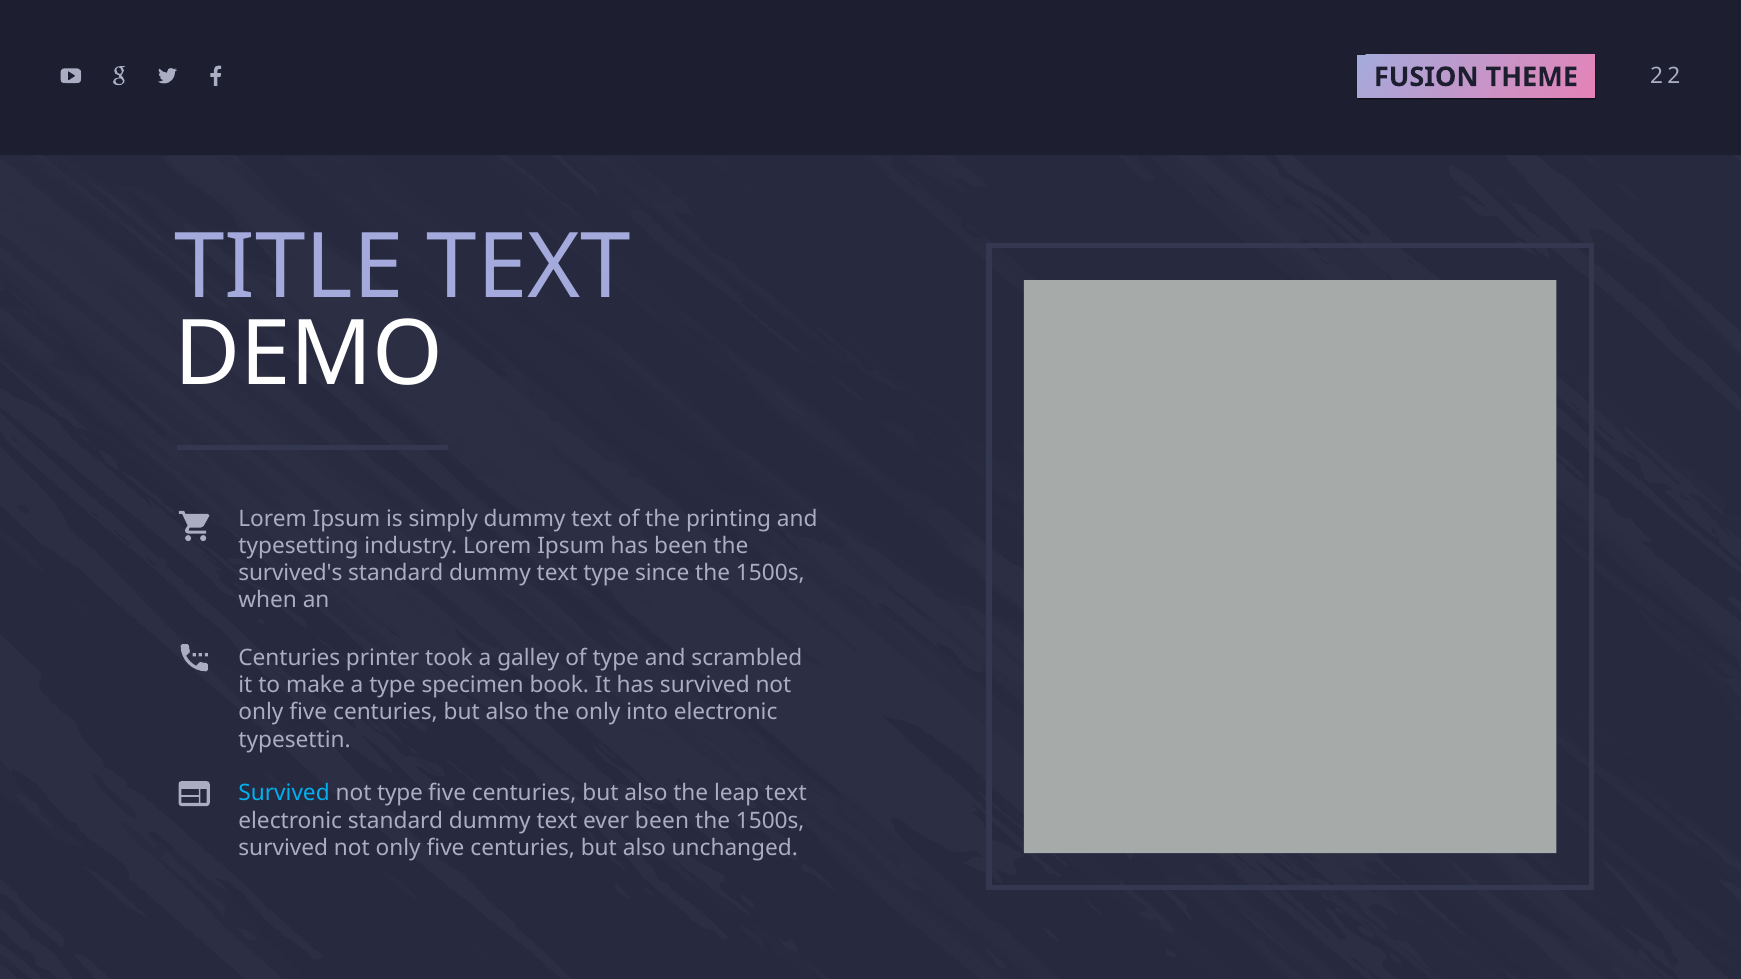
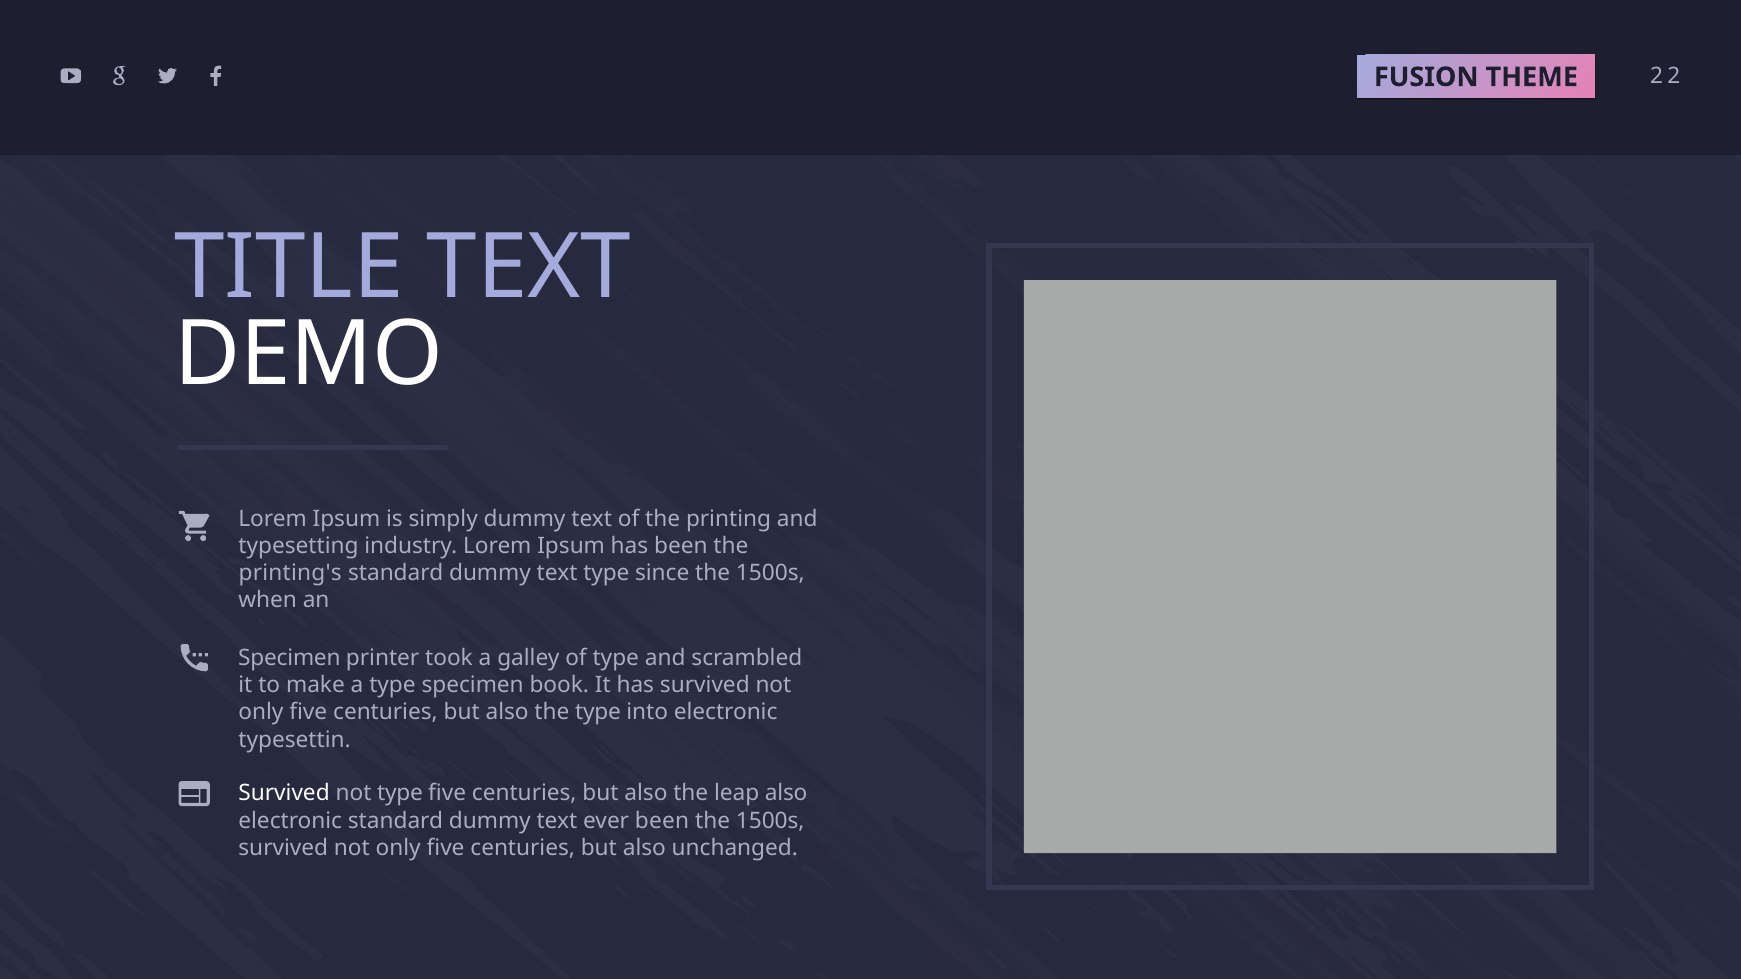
survived's: survived's -> printing's (290, 574)
Centuries: Centuries -> Specimen (289, 658)
the only: only -> type (598, 713)
Survived colour: light blue -> white (284, 794)
leap text: text -> also (786, 794)
